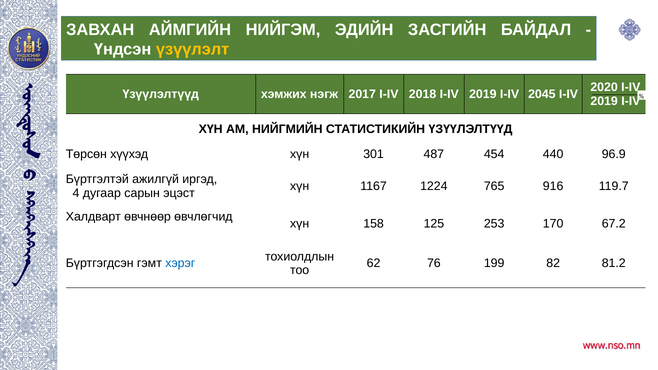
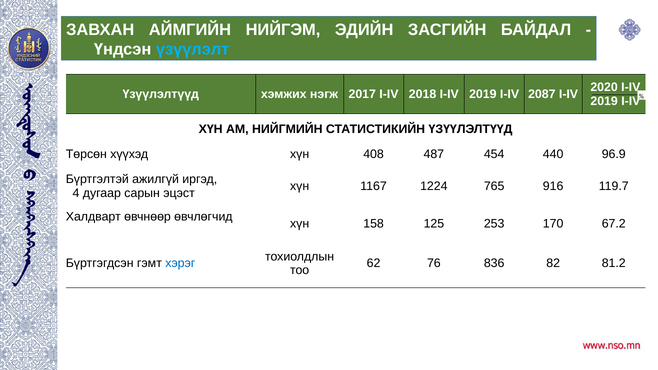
үзүүлэлт colour: yellow -> light blue (193, 49)
2045: 2045 -> 2087 (542, 94)
301: 301 -> 408 (374, 154)
199: 199 -> 836 (494, 263)
